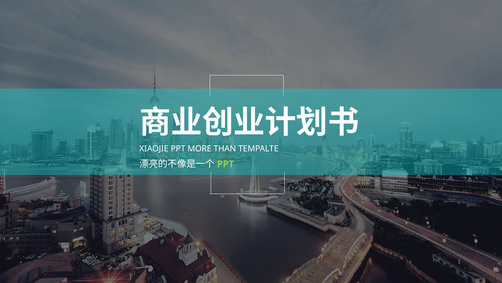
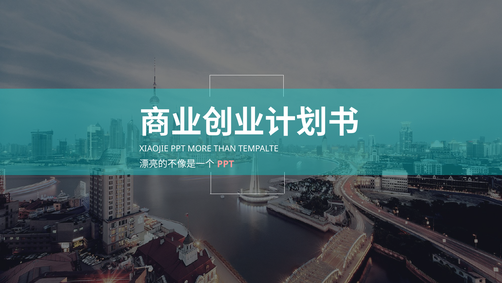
PPT colour: light green -> pink (226, 164)
